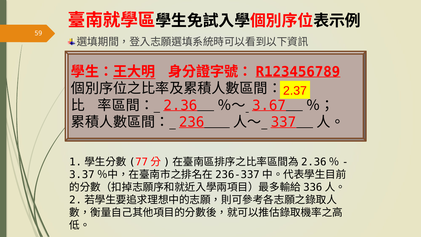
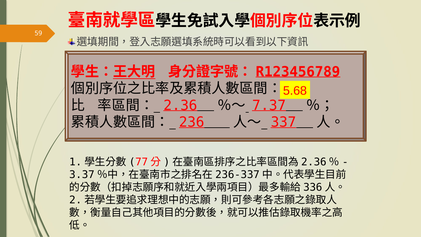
2.37: 2.37 -> 5.68 (295, 91)
3.67: 3.67 -> 7.37 (269, 105)
